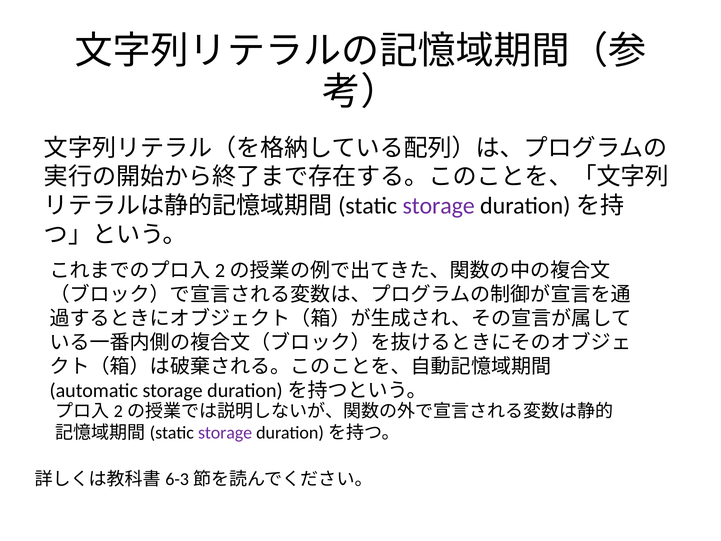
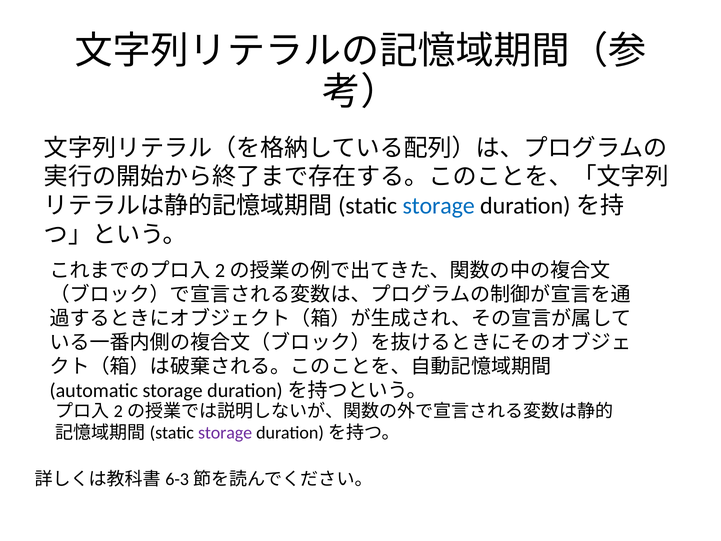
storage colour: purple -> blue (439, 206)
